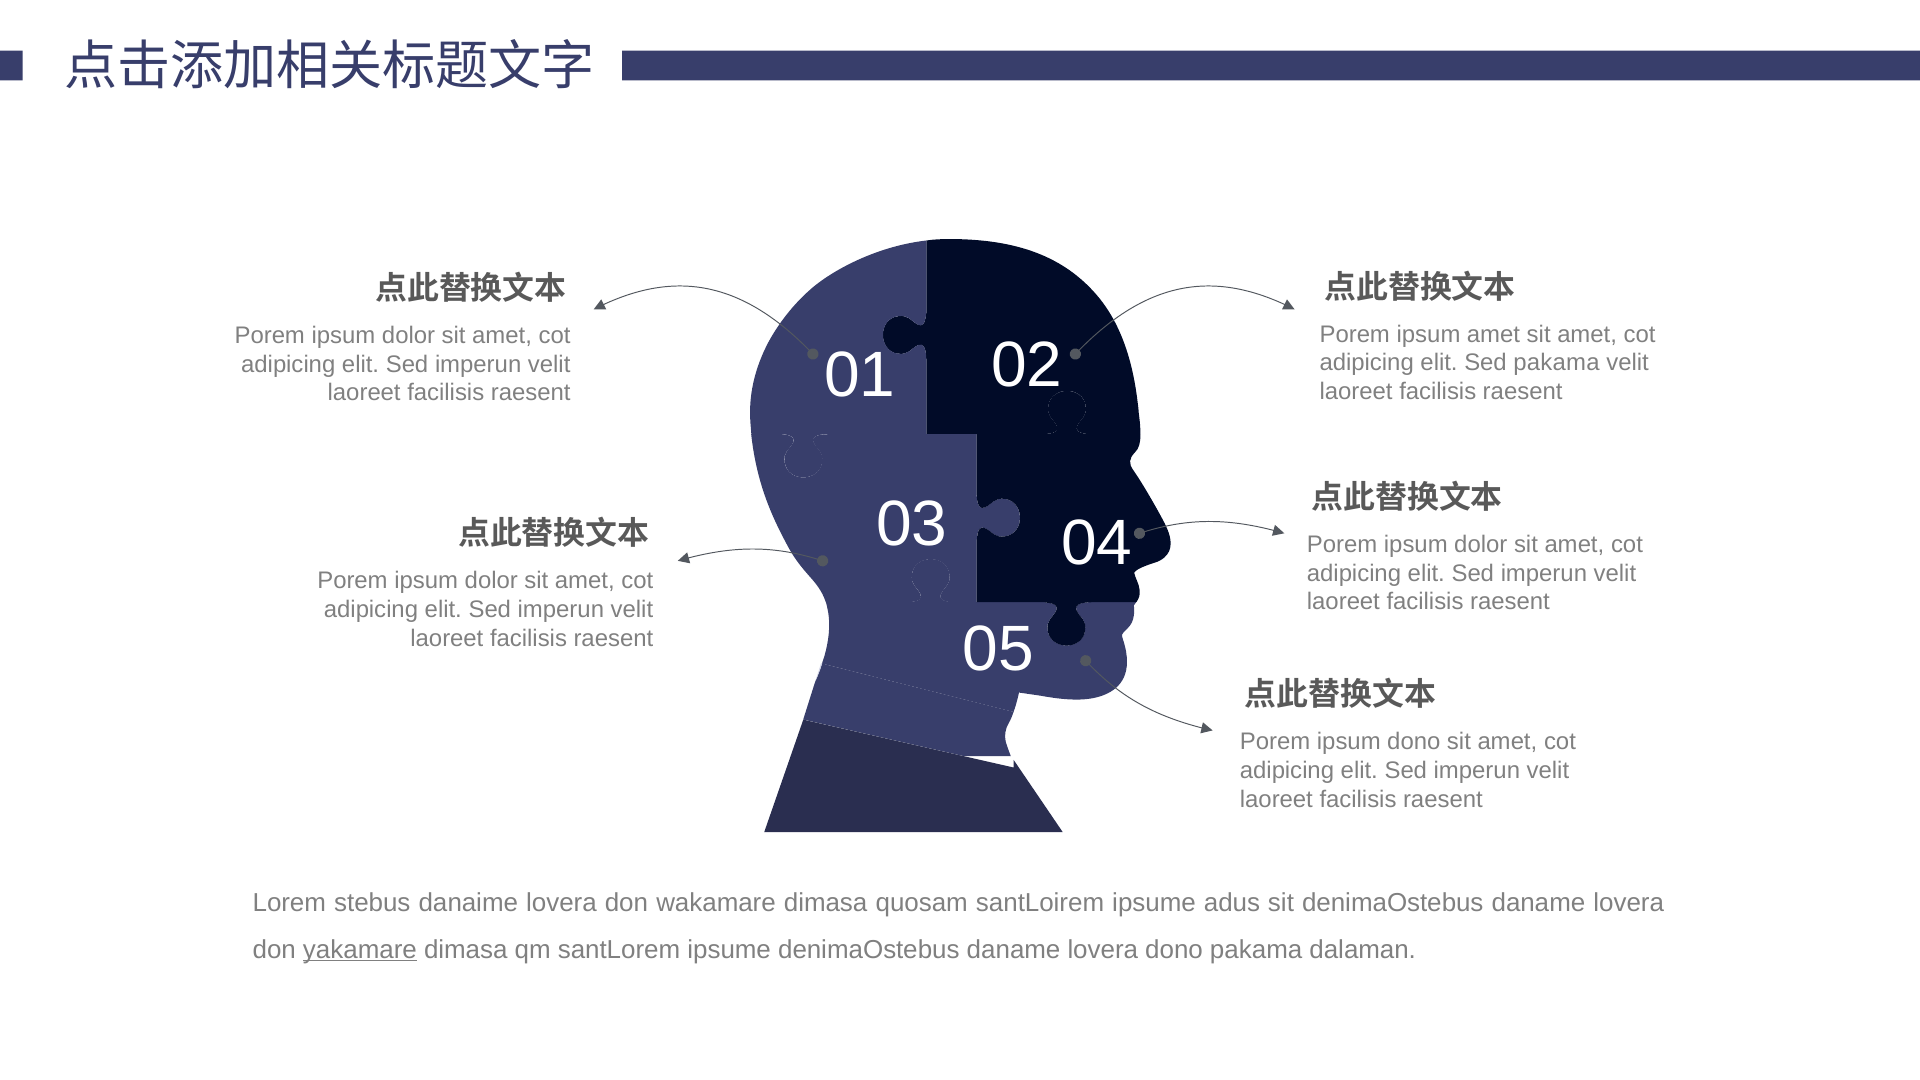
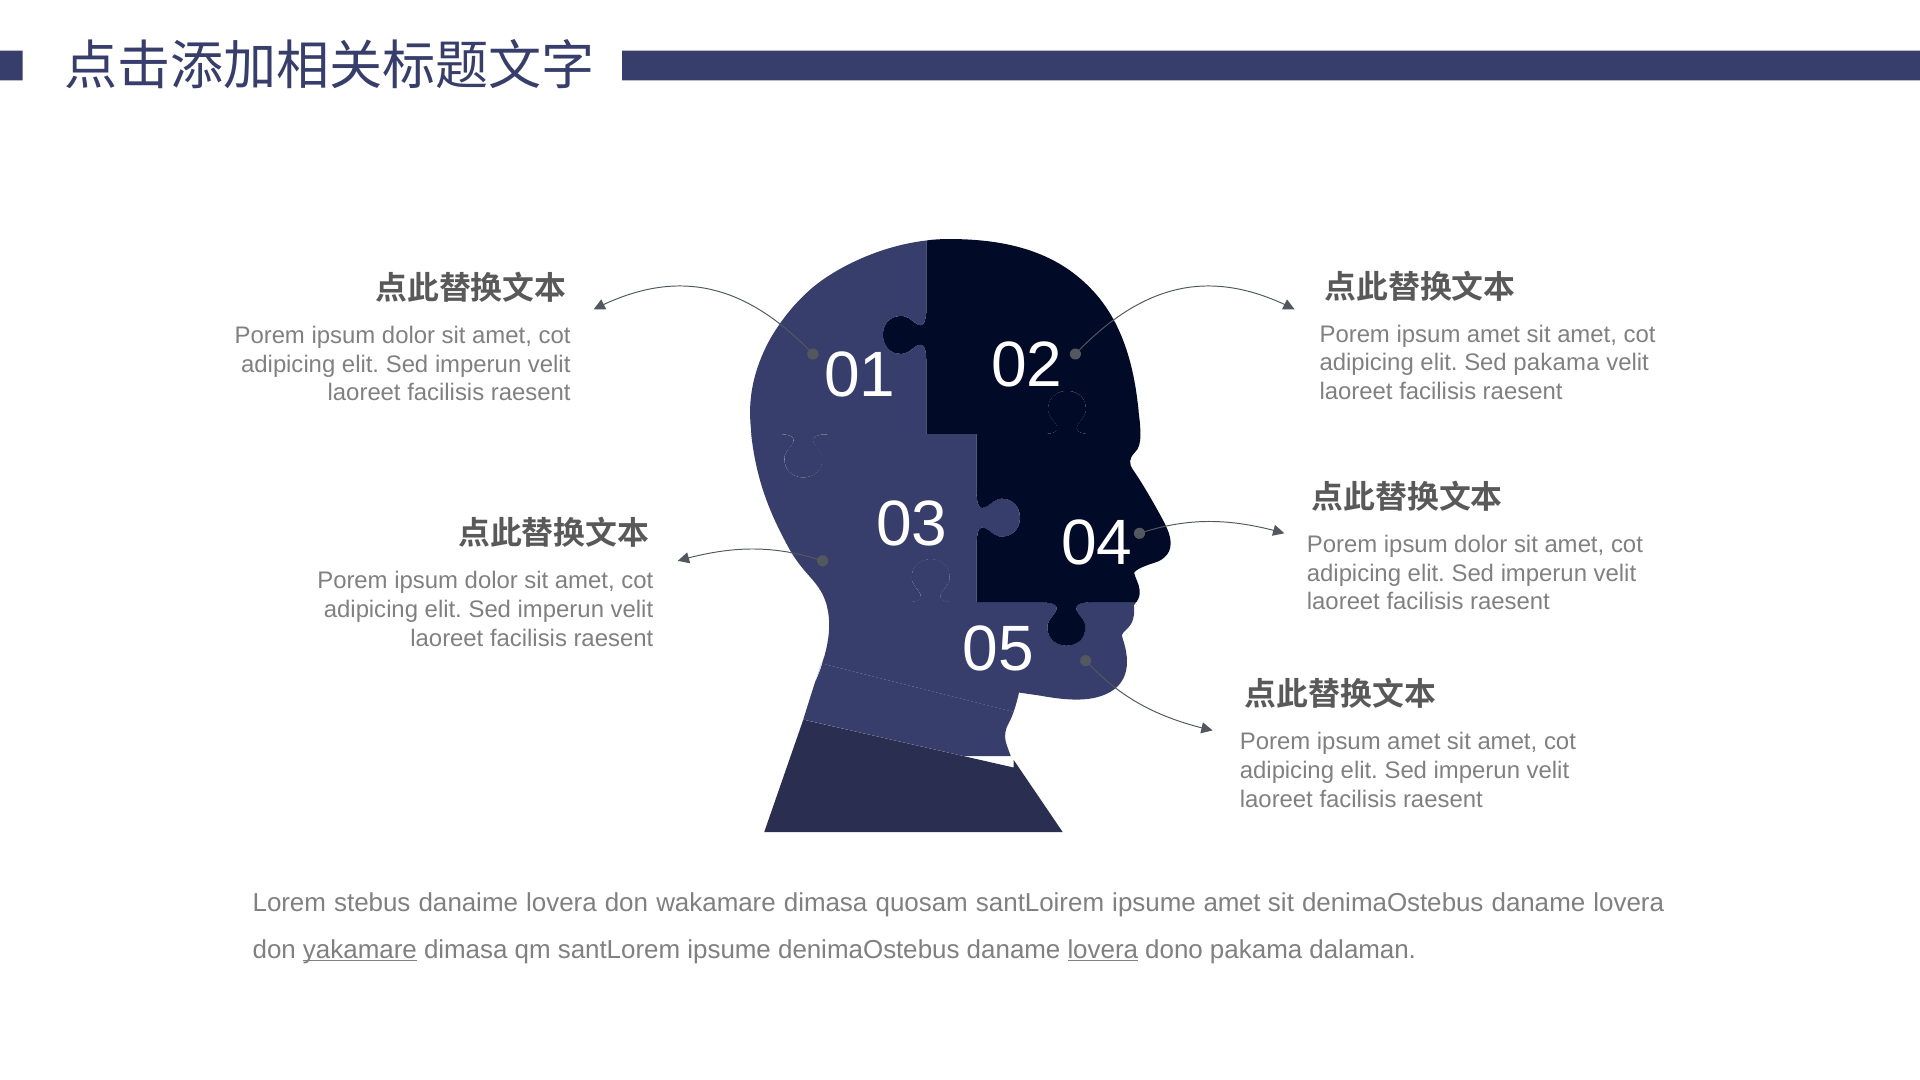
dono: dono -> amet (1414, 742)
ipsume adus: adus -> amet (1232, 903)
lovera underline: none -> present (1103, 949)
